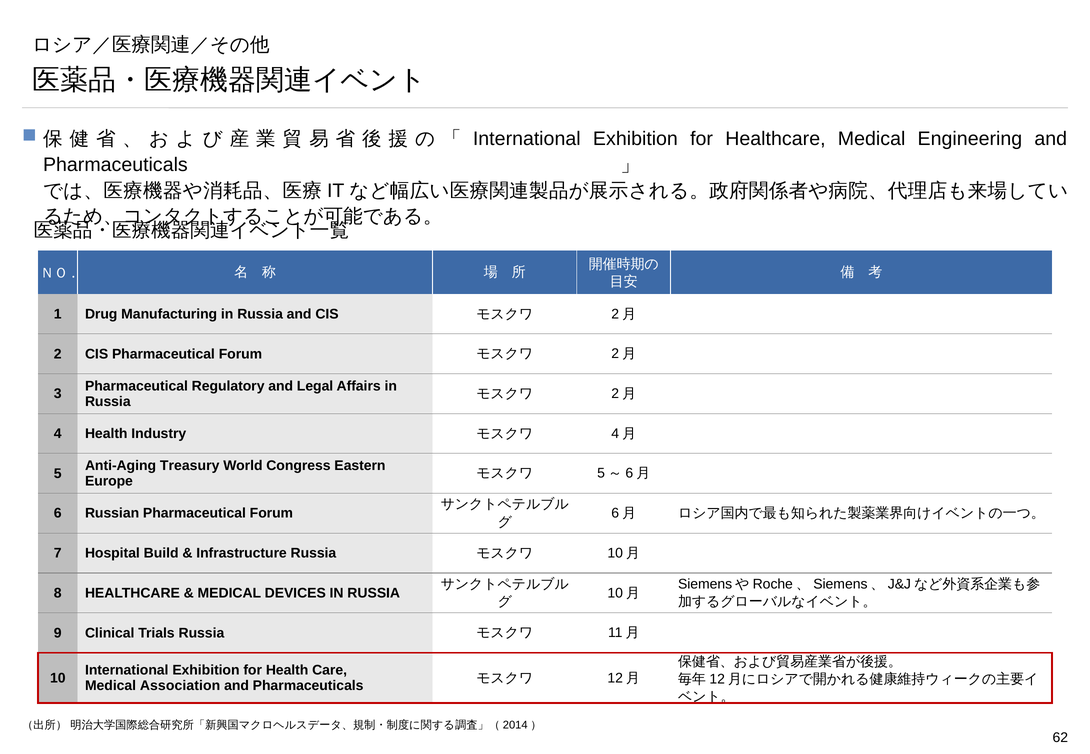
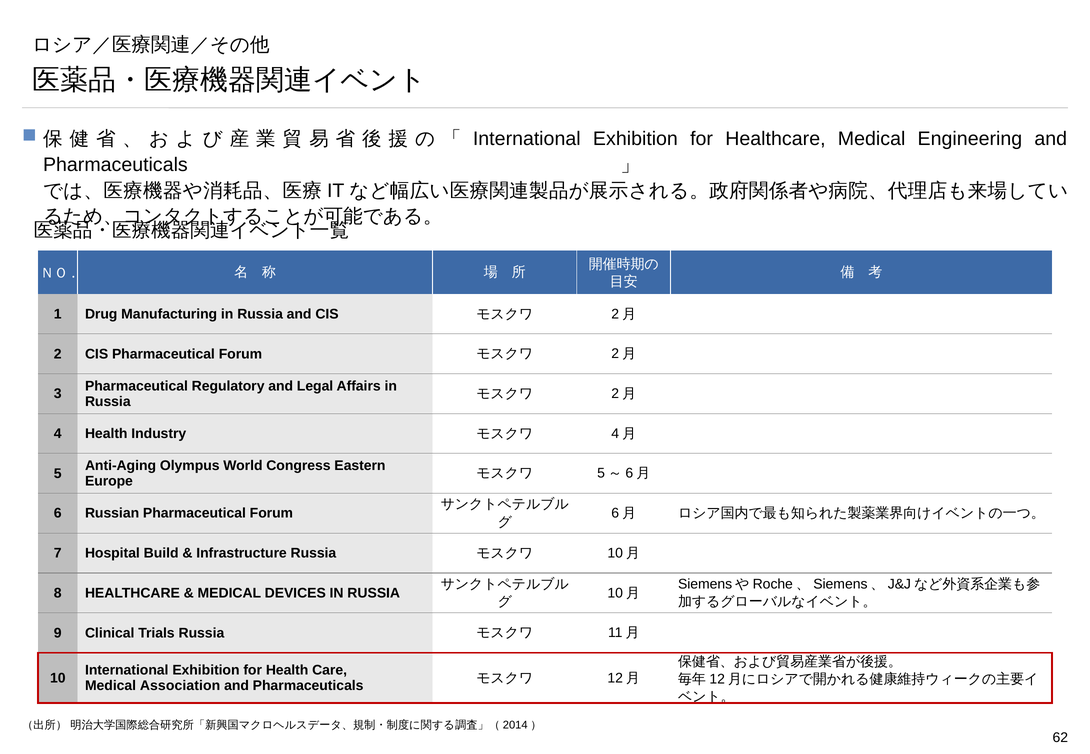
Treasury: Treasury -> Olympus (190, 466)
